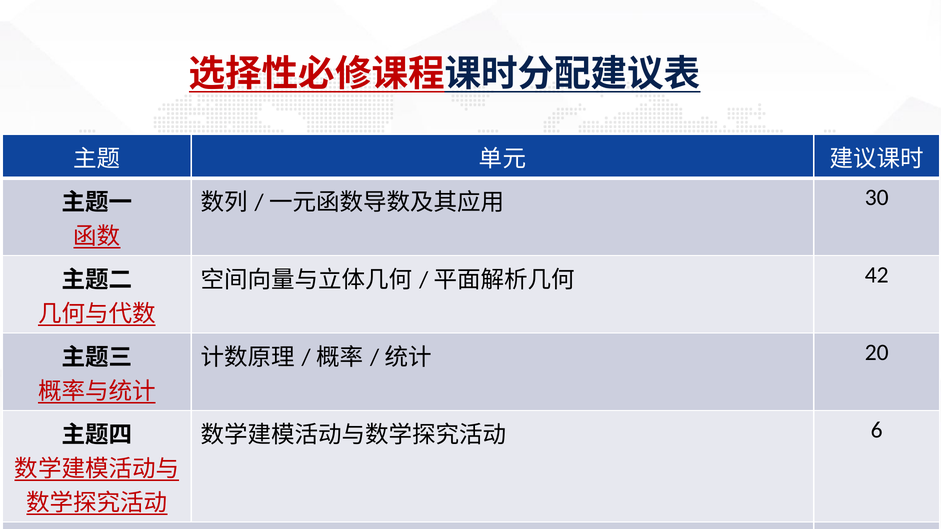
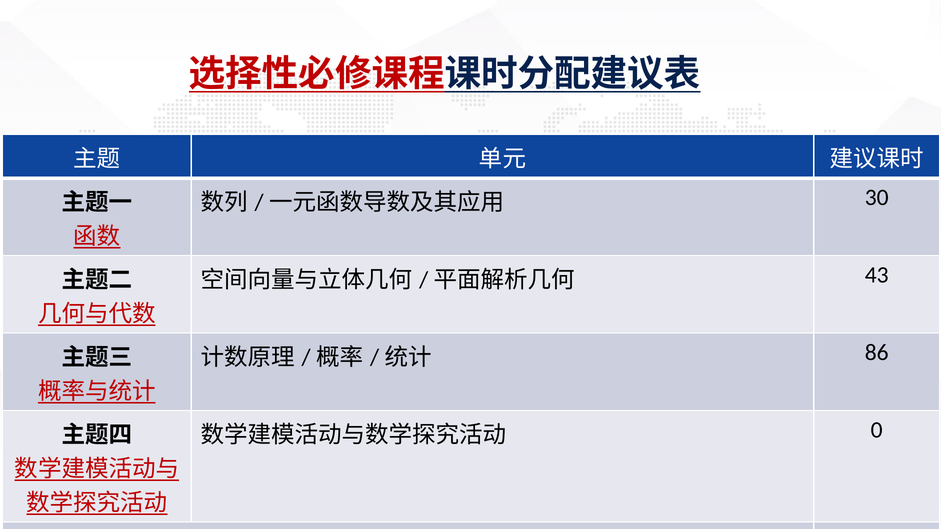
42: 42 -> 43 (877, 275)
20: 20 -> 86 (877, 353)
6: 6 -> 0 (877, 430)
